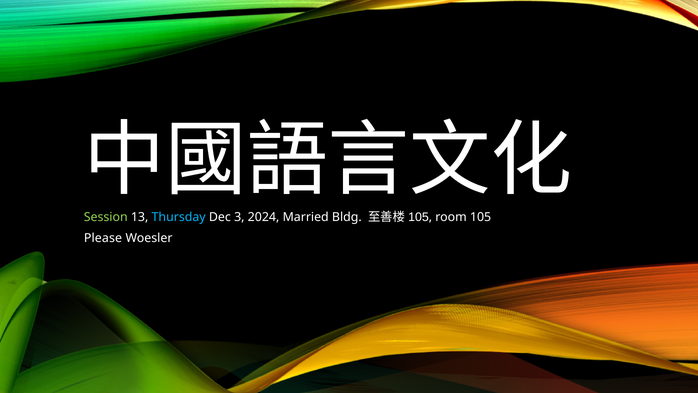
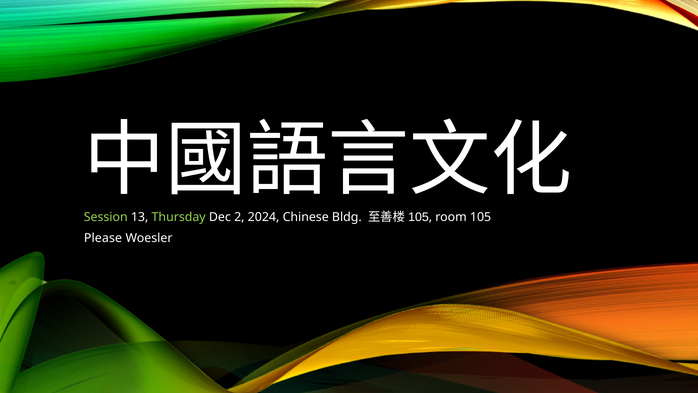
Thursday colour: light blue -> light green (179, 217)
3: 3 -> 2 (239, 217)
Married: Married -> Chinese (306, 217)
